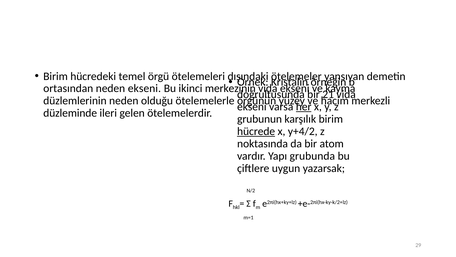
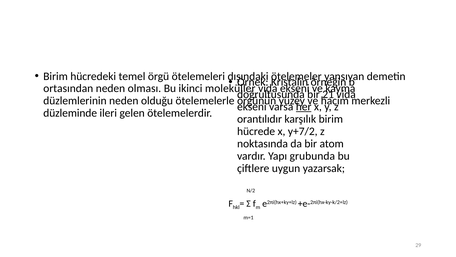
neden ekseni: ekseni -> olması (144, 88)
merkezinin: merkezinin -> moleküller (230, 88)
grubunun: grubunun -> orantılıdır (260, 119)
hücrede underline: present -> none (256, 131)
y+4/2: y+4/2 -> y+7/2 (303, 131)
